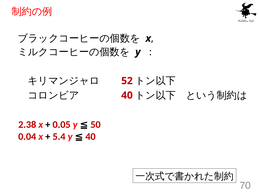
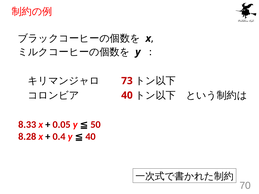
52: 52 -> 73 (127, 81)
2.38: 2.38 -> 8.33 (27, 125)
0.04: 0.04 -> 8.28 (27, 137)
5.4: 5.4 -> 0.4 (59, 137)
